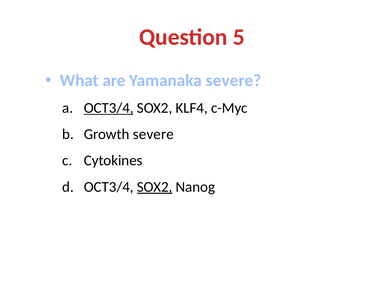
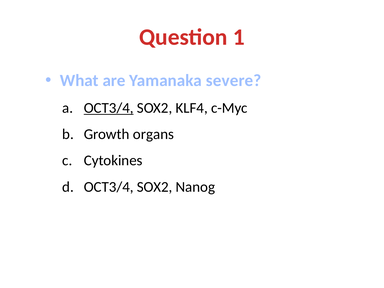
5: 5 -> 1 (239, 37)
Growth severe: severe -> organs (153, 134)
SOX2 underline: present -> none (155, 187)
